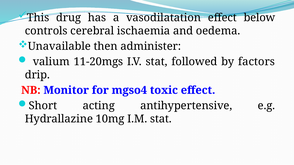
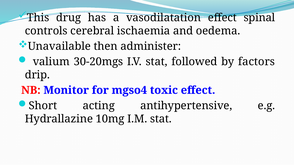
below: below -> spinal (259, 18)
11-20mgs: 11-20mgs -> 30-20mgs (98, 62)
